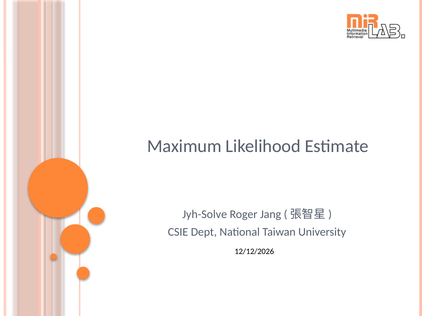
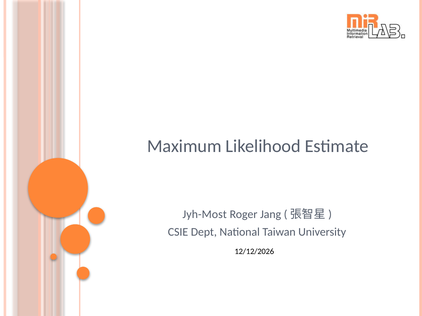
Jyh-Solve: Jyh-Solve -> Jyh-Most (205, 215)
